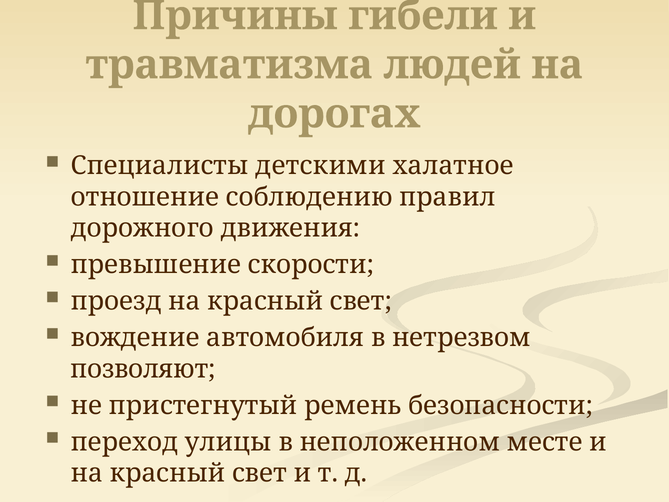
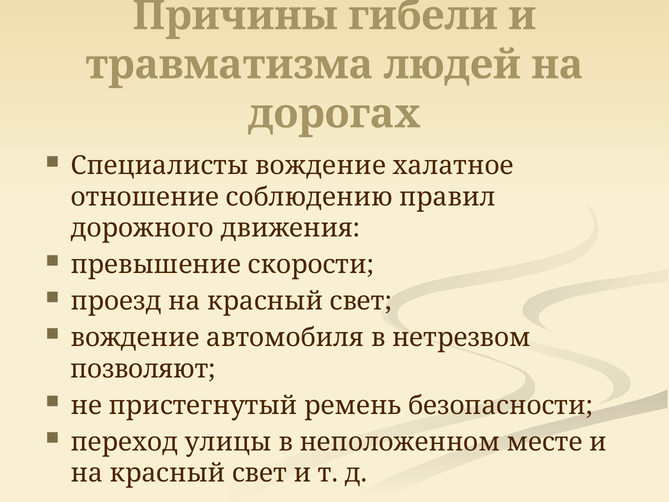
Специалисты детскими: детскими -> вождение (321, 166)
